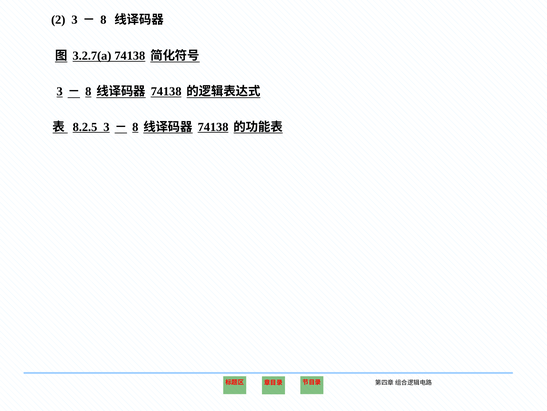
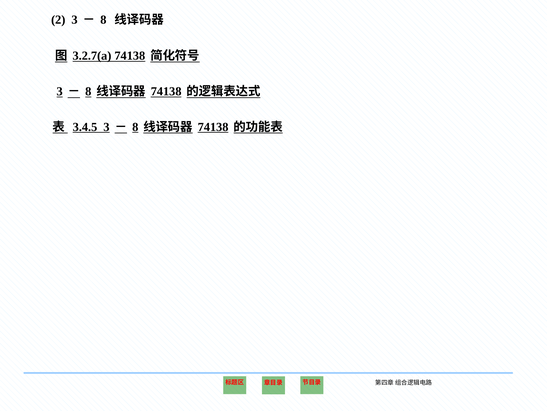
8.2.5: 8.2.5 -> 3.4.5 (85, 127)
